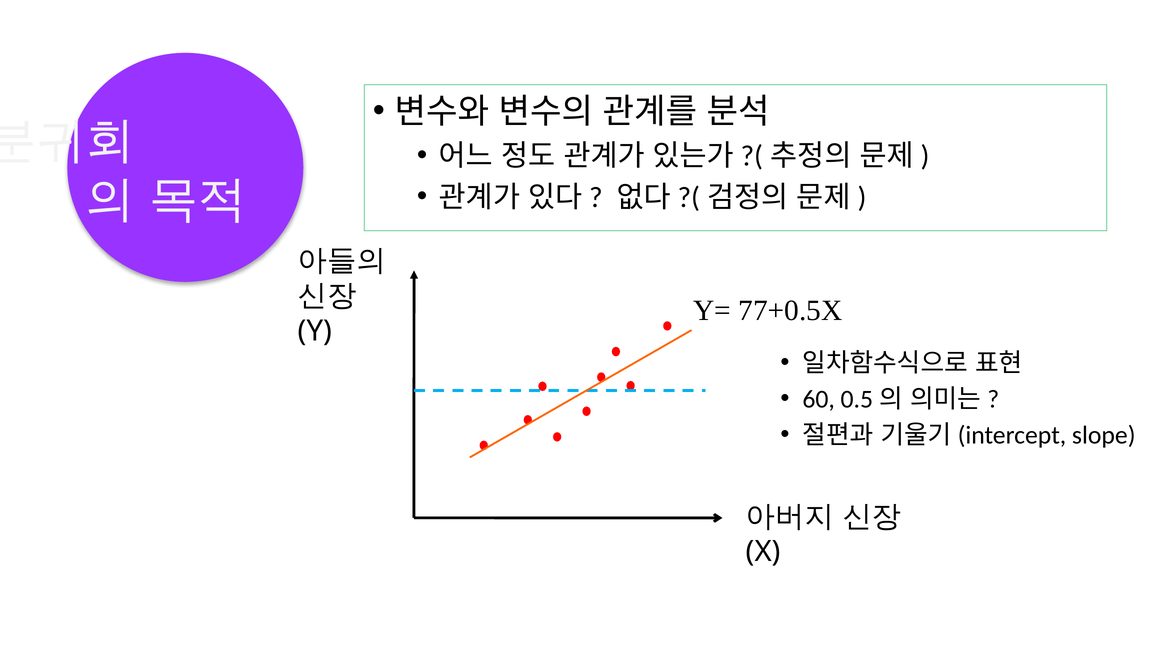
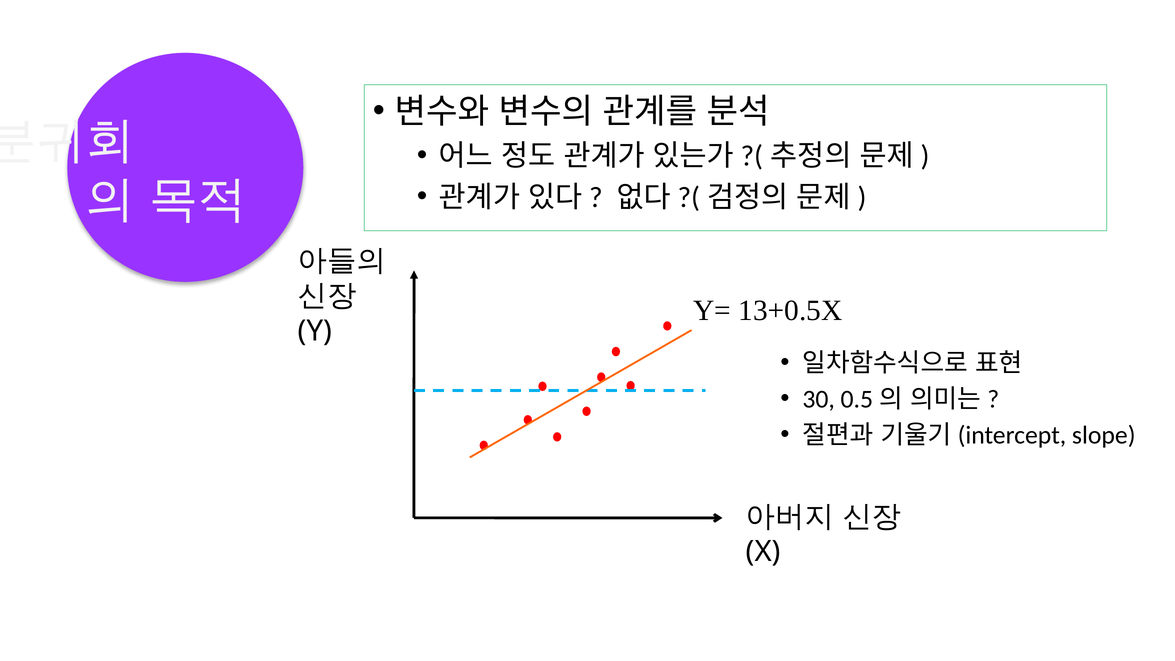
77+0.5X: 77+0.5X -> 13+0.5X (790, 310)
60: 60 -> 30 (819, 399)
